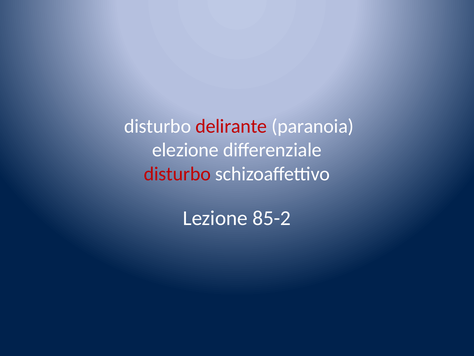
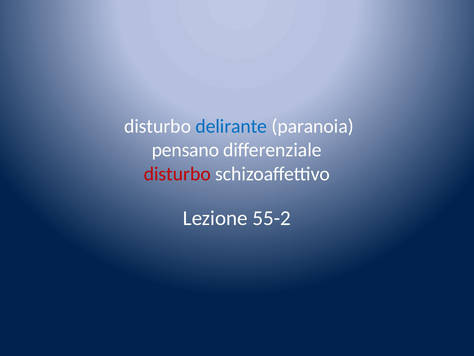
delirante colour: red -> blue (231, 126)
elezione: elezione -> pensano (185, 150)
85-2: 85-2 -> 55-2 (272, 218)
